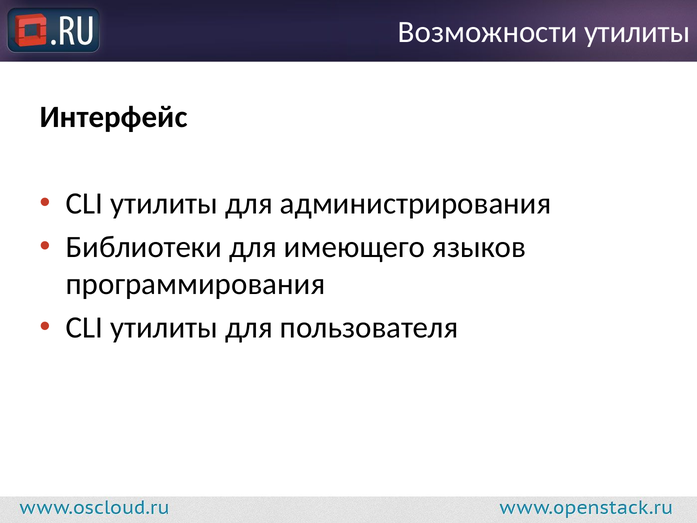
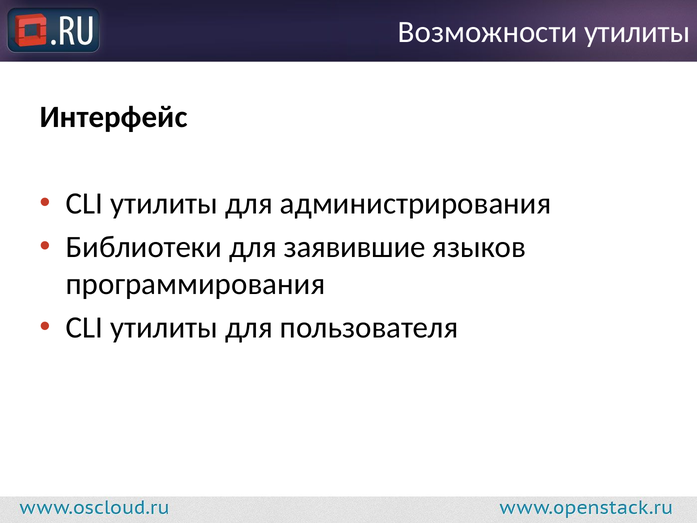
имеющего: имеющего -> заявившие (355, 247)
